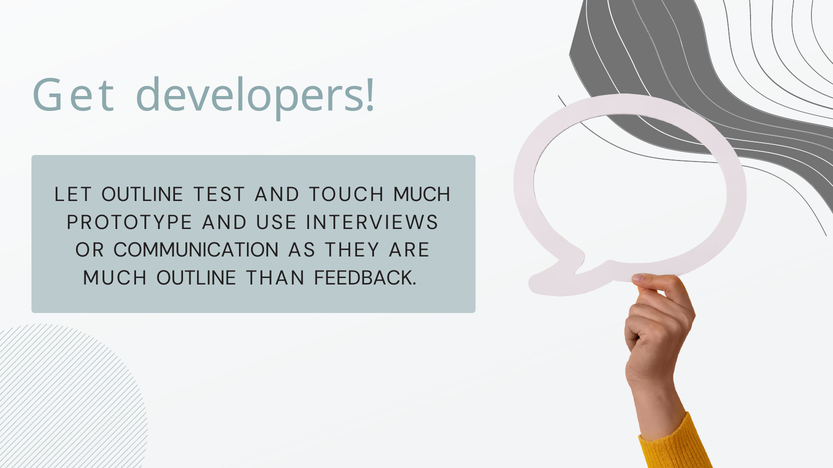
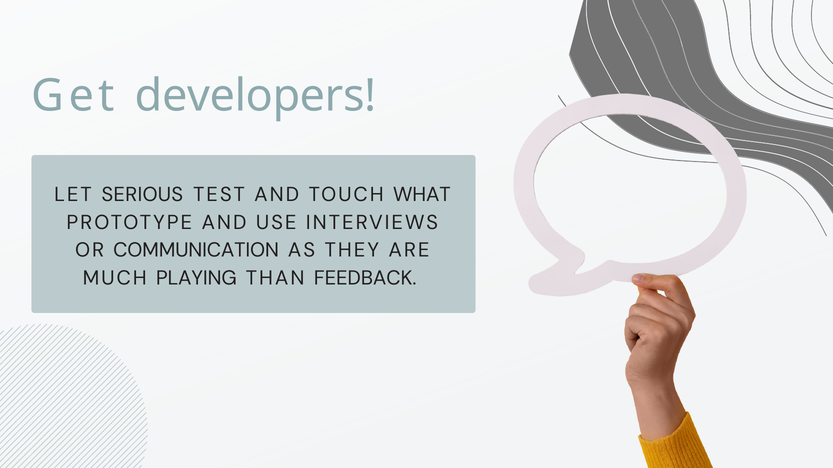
LET OUTLINE: OUTLINE -> SERIOUS (142, 195)
TOUCH MUCH: MUCH -> WHAT (422, 195)
MUCH OUTLINE: OUTLINE -> PLAYING (196, 279)
